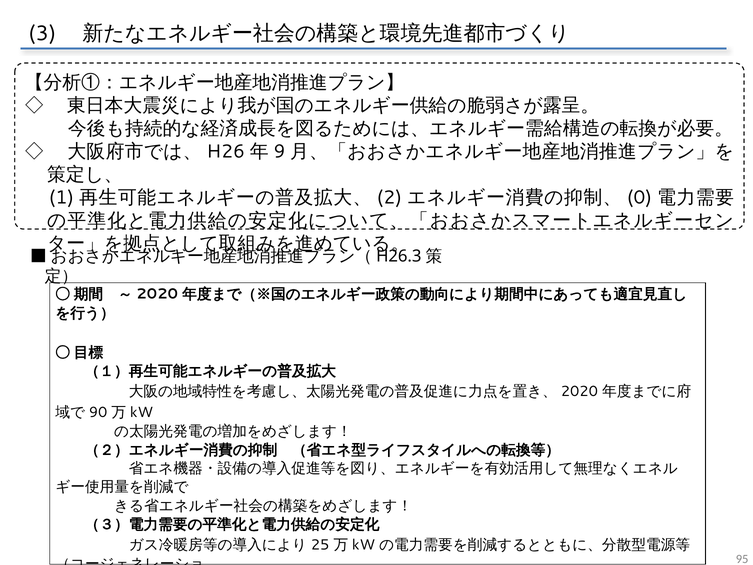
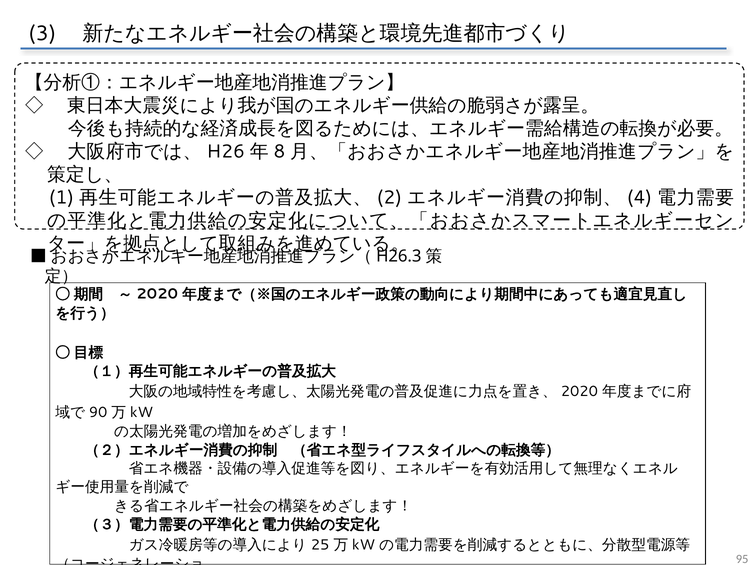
9: 9 -> 8 (279, 151)
0: 0 -> 4 (639, 197)
